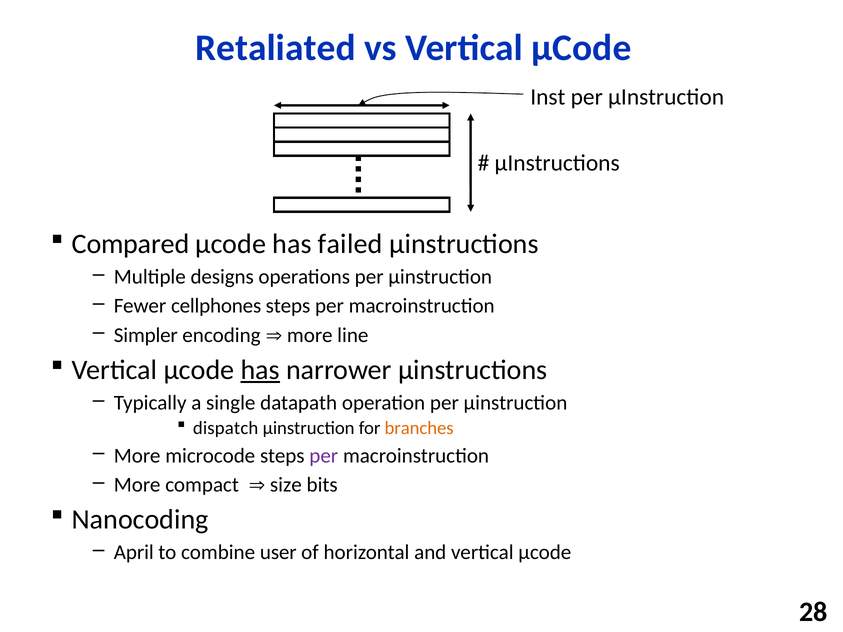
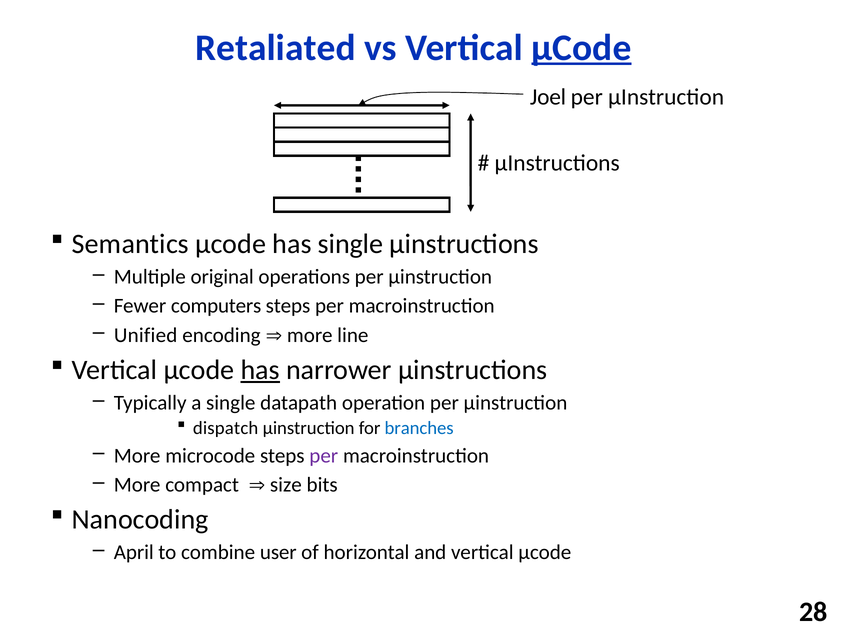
µCode underline: none -> present (581, 48)
Inst: Inst -> Joel (548, 97)
Compared: Compared -> Semantics (130, 244)
has failed: failed -> single (351, 244)
designs: designs -> original (222, 277)
cellphones: cellphones -> computers (216, 306)
Simpler: Simpler -> Unified (146, 335)
branches colour: orange -> blue (419, 428)
